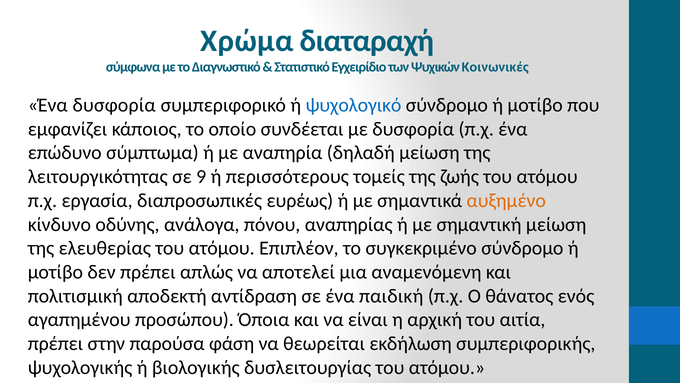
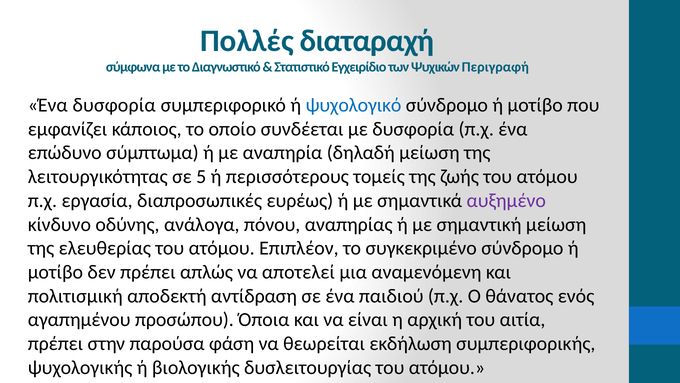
Χρώμα: Χρώμα -> Πολλές (247, 41)
Κοινωνικές: Κοινωνικές -> Περιγραφή (495, 67)
9: 9 -> 5 (201, 177)
αυξημένο colour: orange -> purple (506, 200)
παιδική: παιδική -> παιδιού (391, 296)
